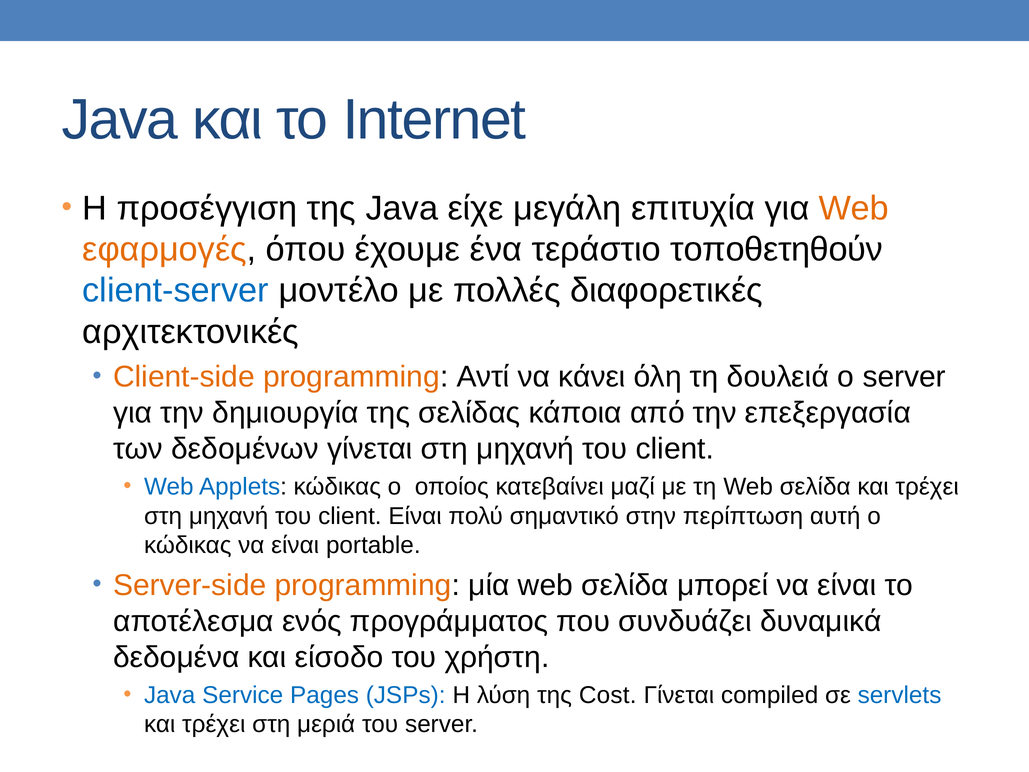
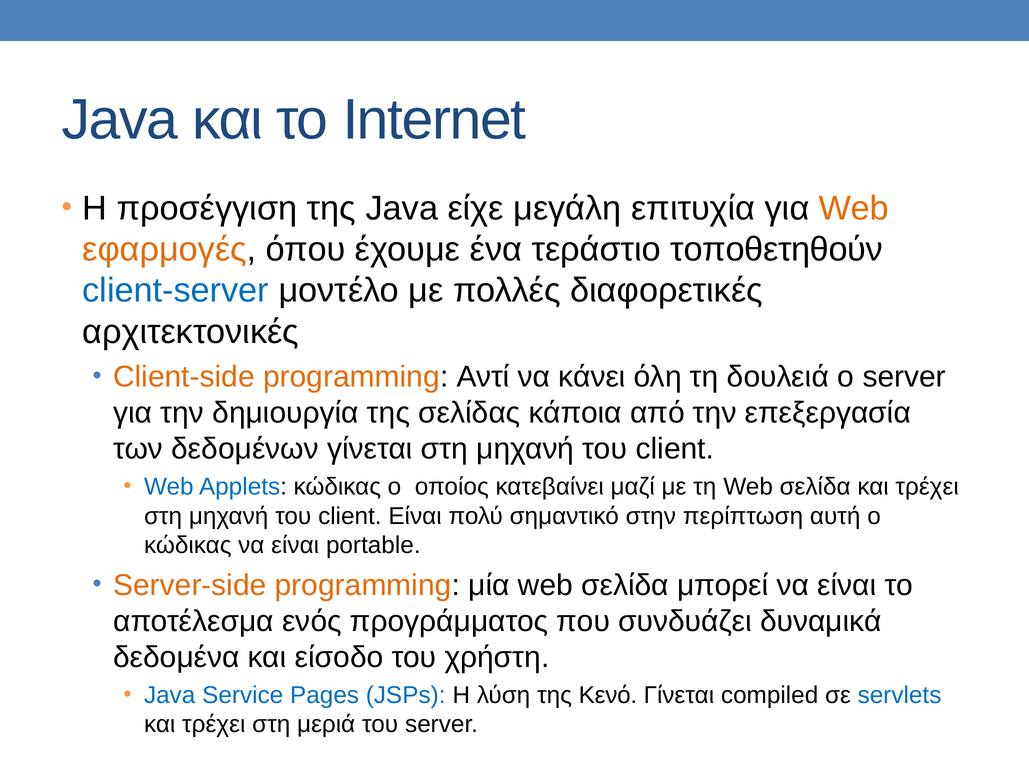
Cost: Cost -> Κενό (608, 695)
